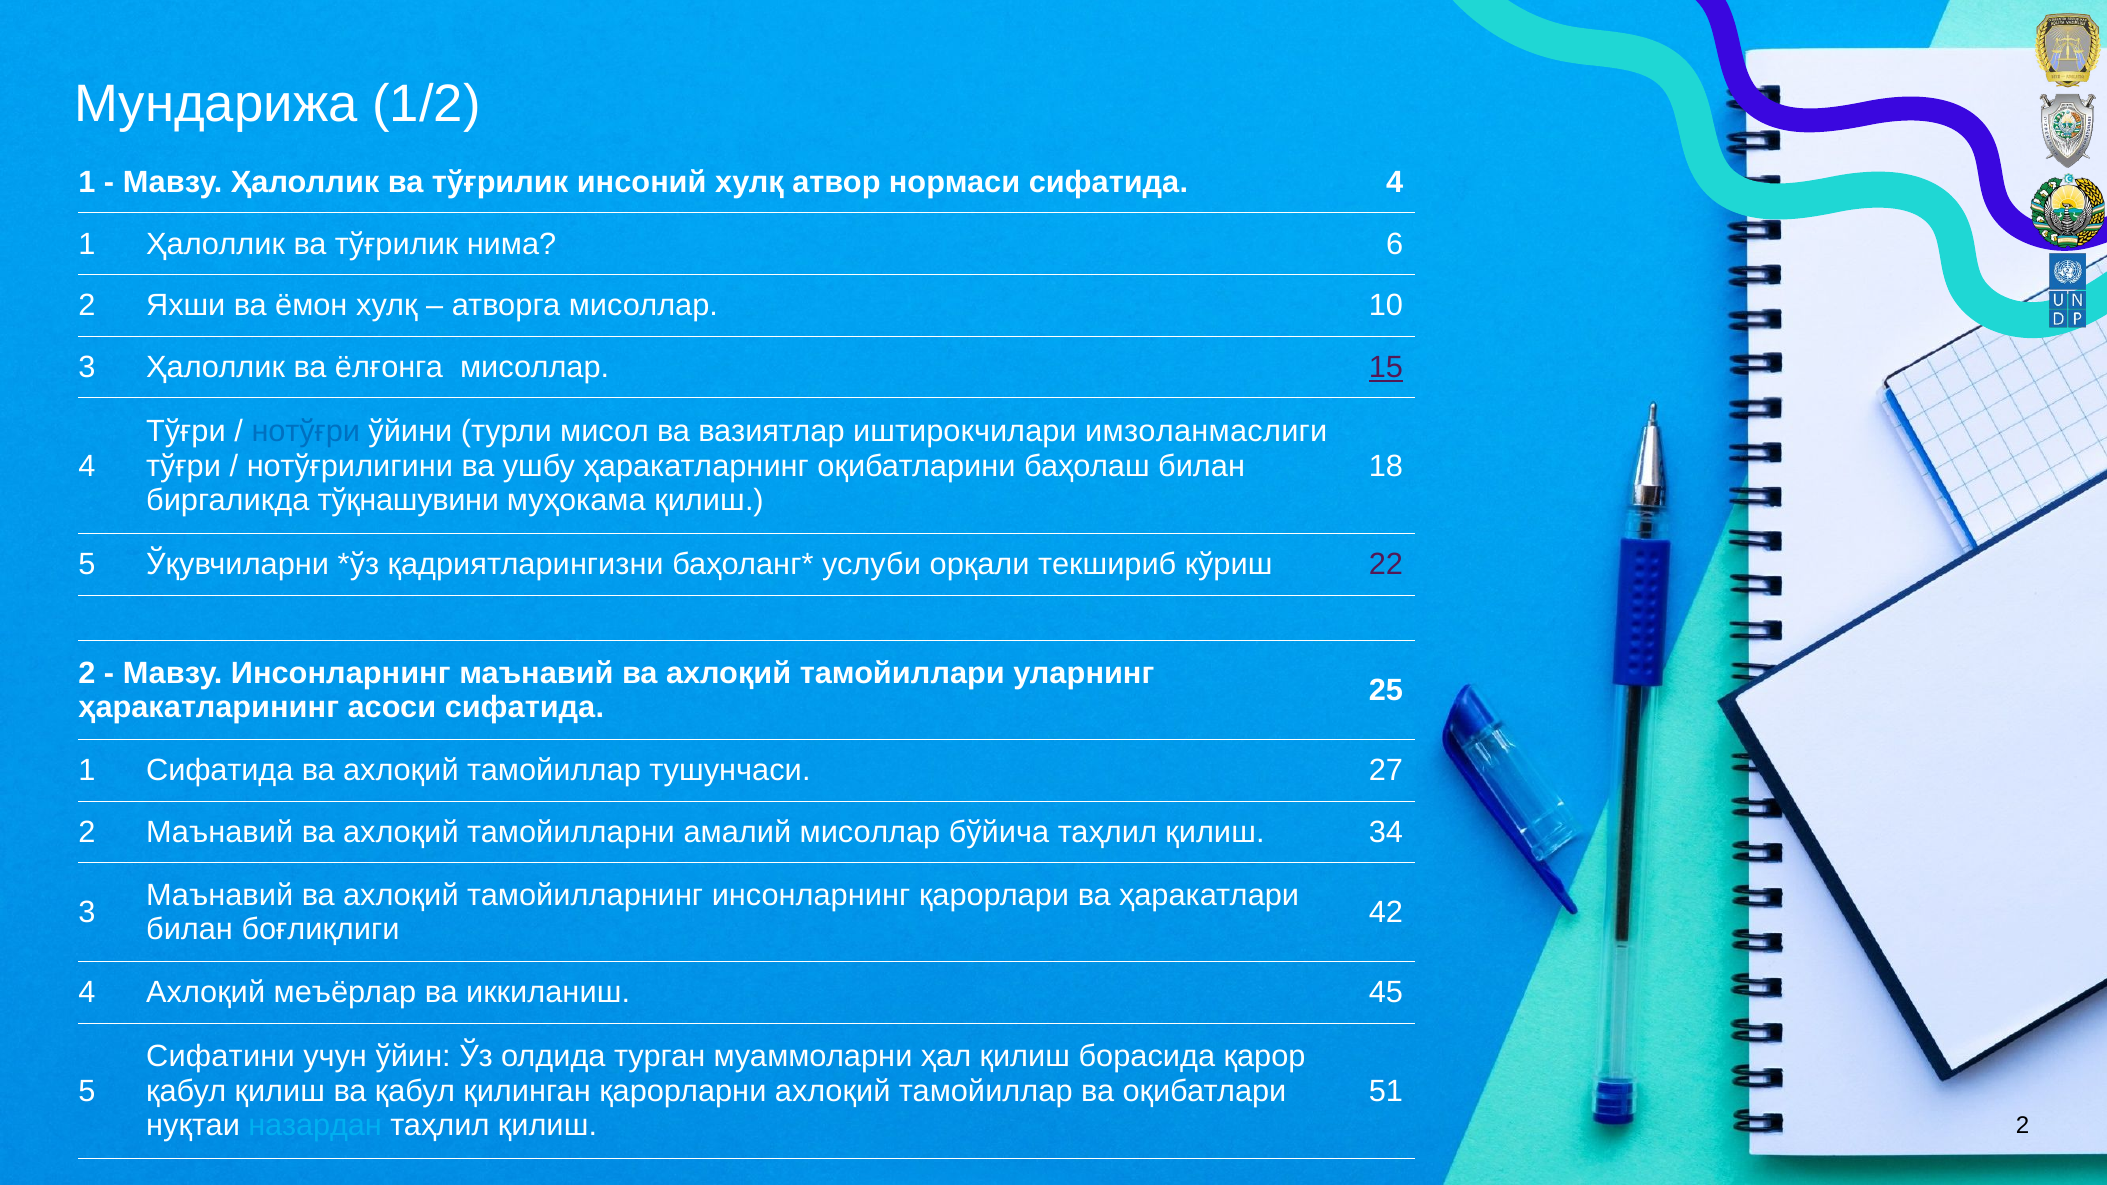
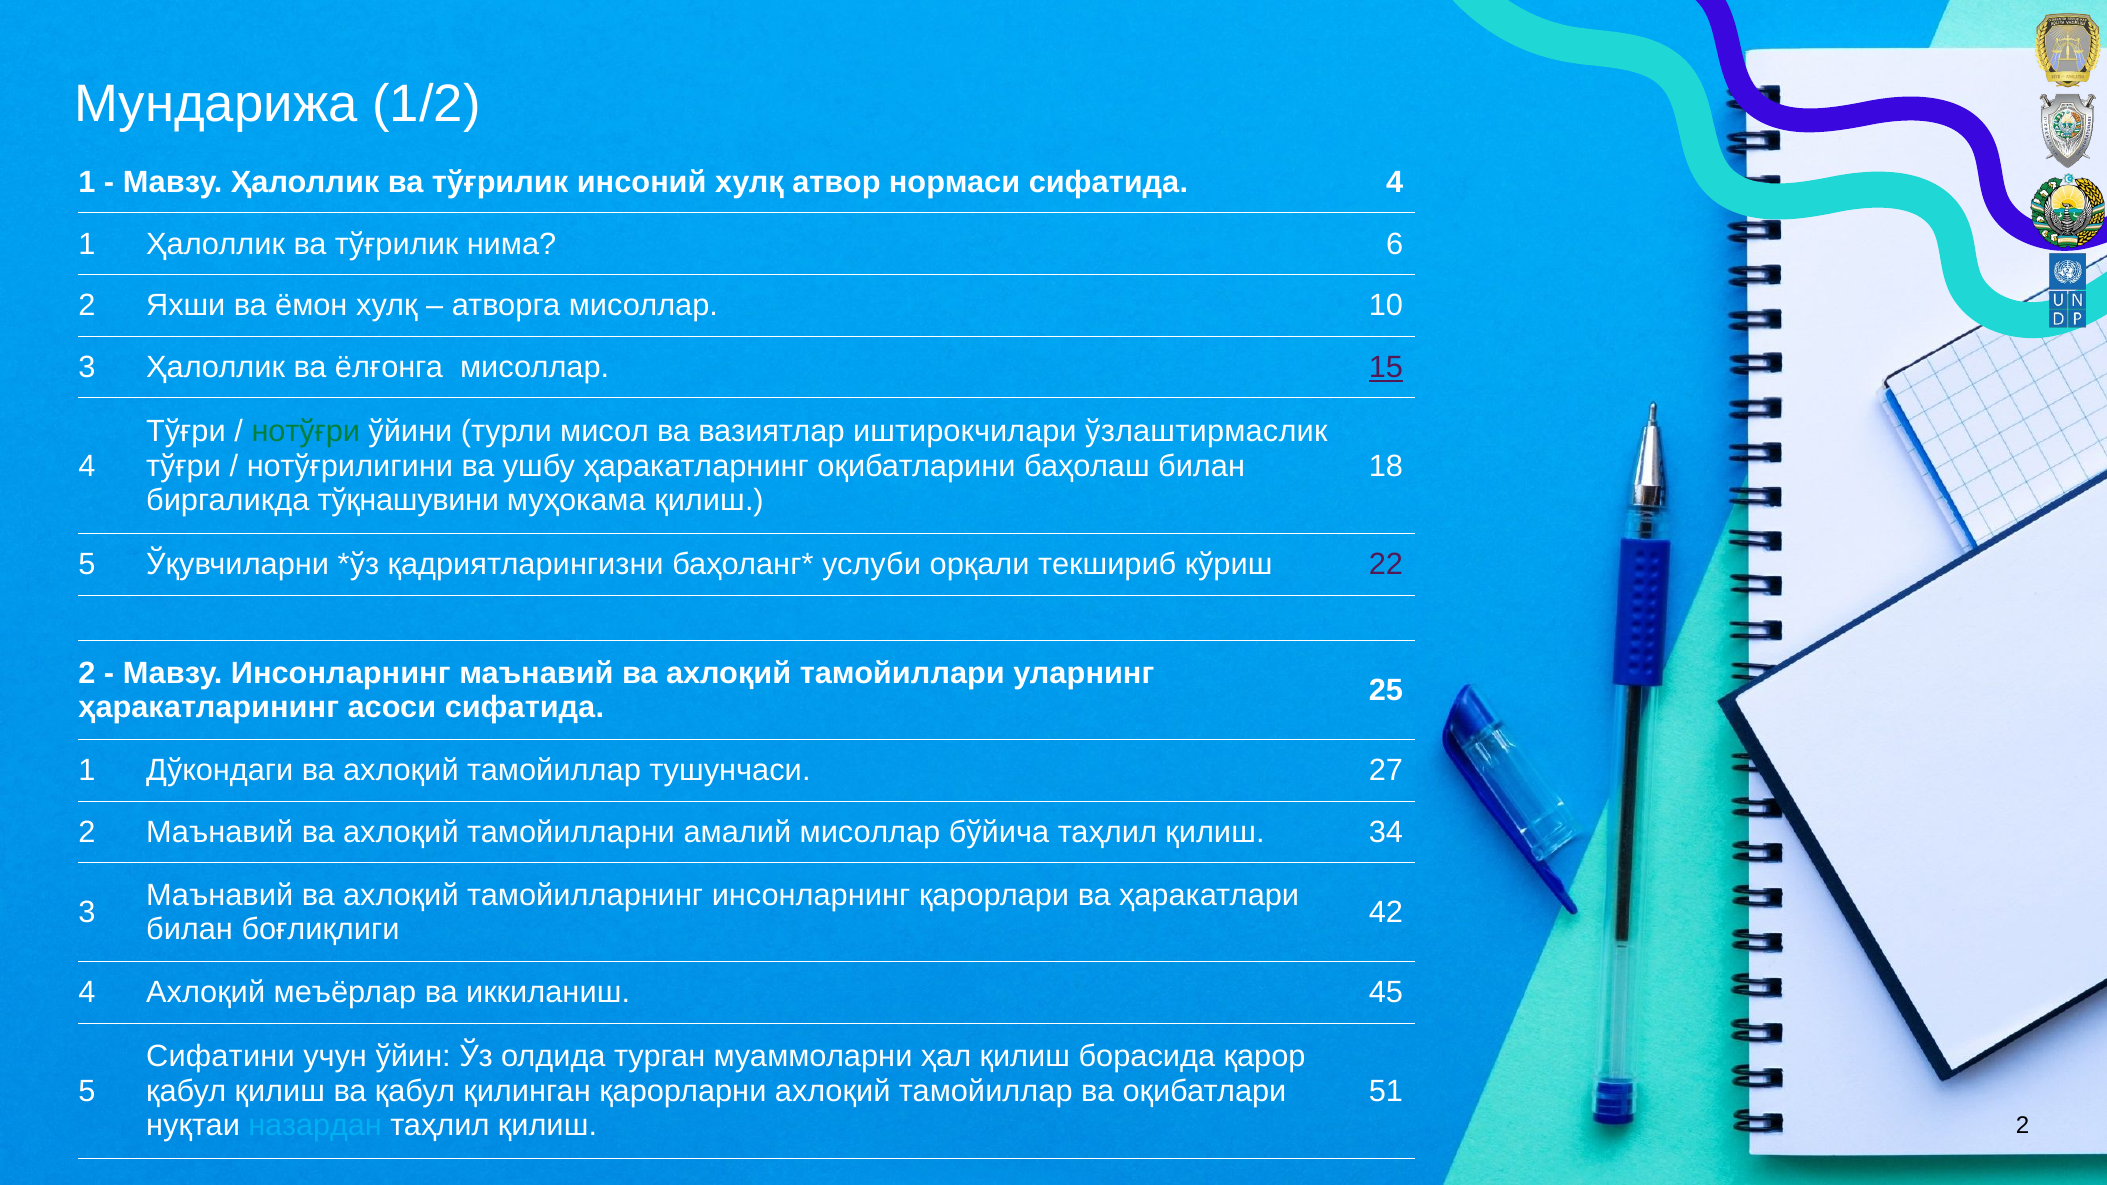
нотўғри colour: blue -> green (306, 431)
имзоланмаслиги: имзоланмаслиги -> ўзлаштирмаслик (1206, 431)
1 Сифатида: Сифатида -> Дўкондаги (220, 771)
